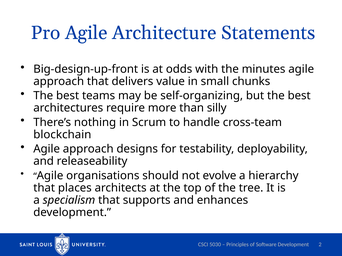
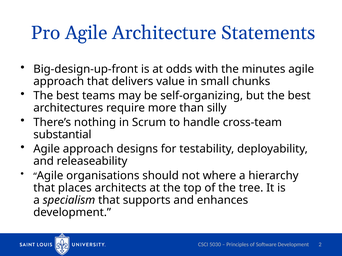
blockchain: blockchain -> substantial (62, 135)
evolve: evolve -> where (219, 176)
